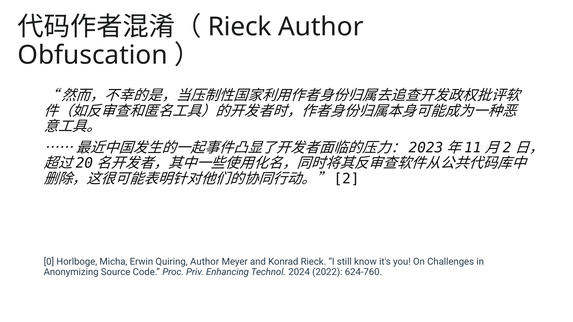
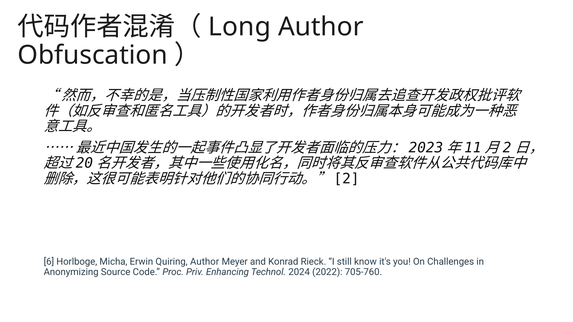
Rieck: Rieck -> Long (239, 27)
0: 0 -> 6 (49, 262)
624-760: 624-760 -> 705-760 (363, 272)
